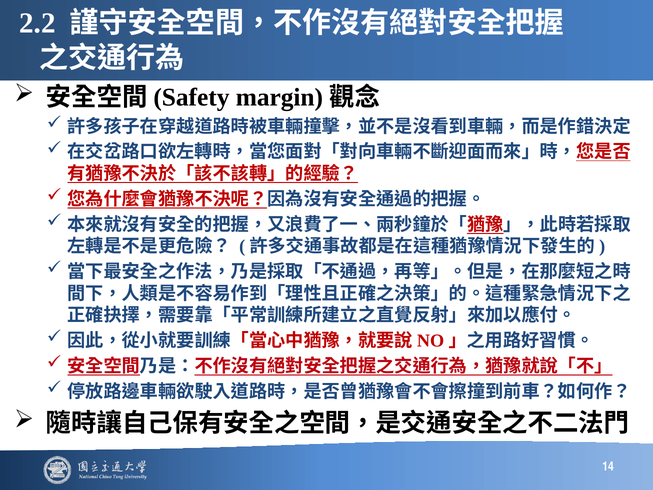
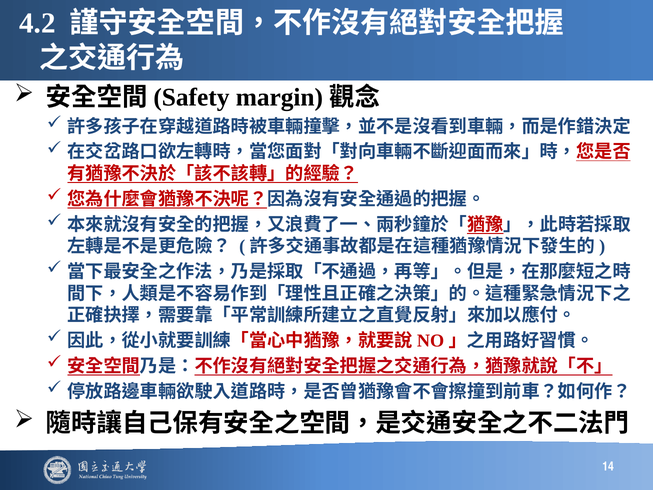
2.2: 2.2 -> 4.2 (37, 23)
